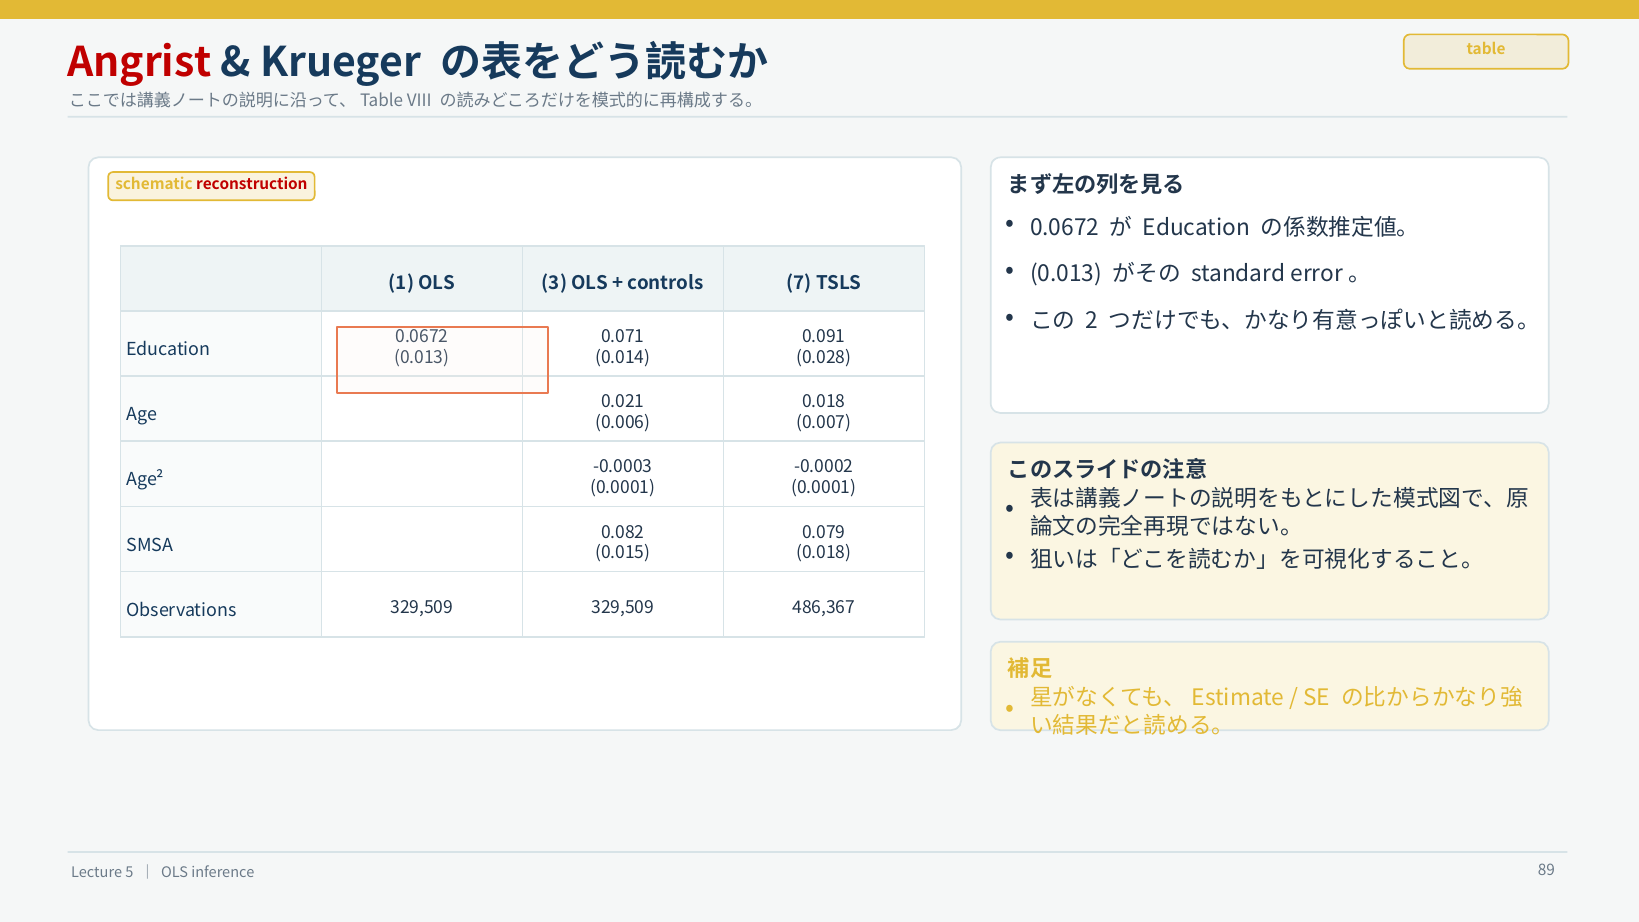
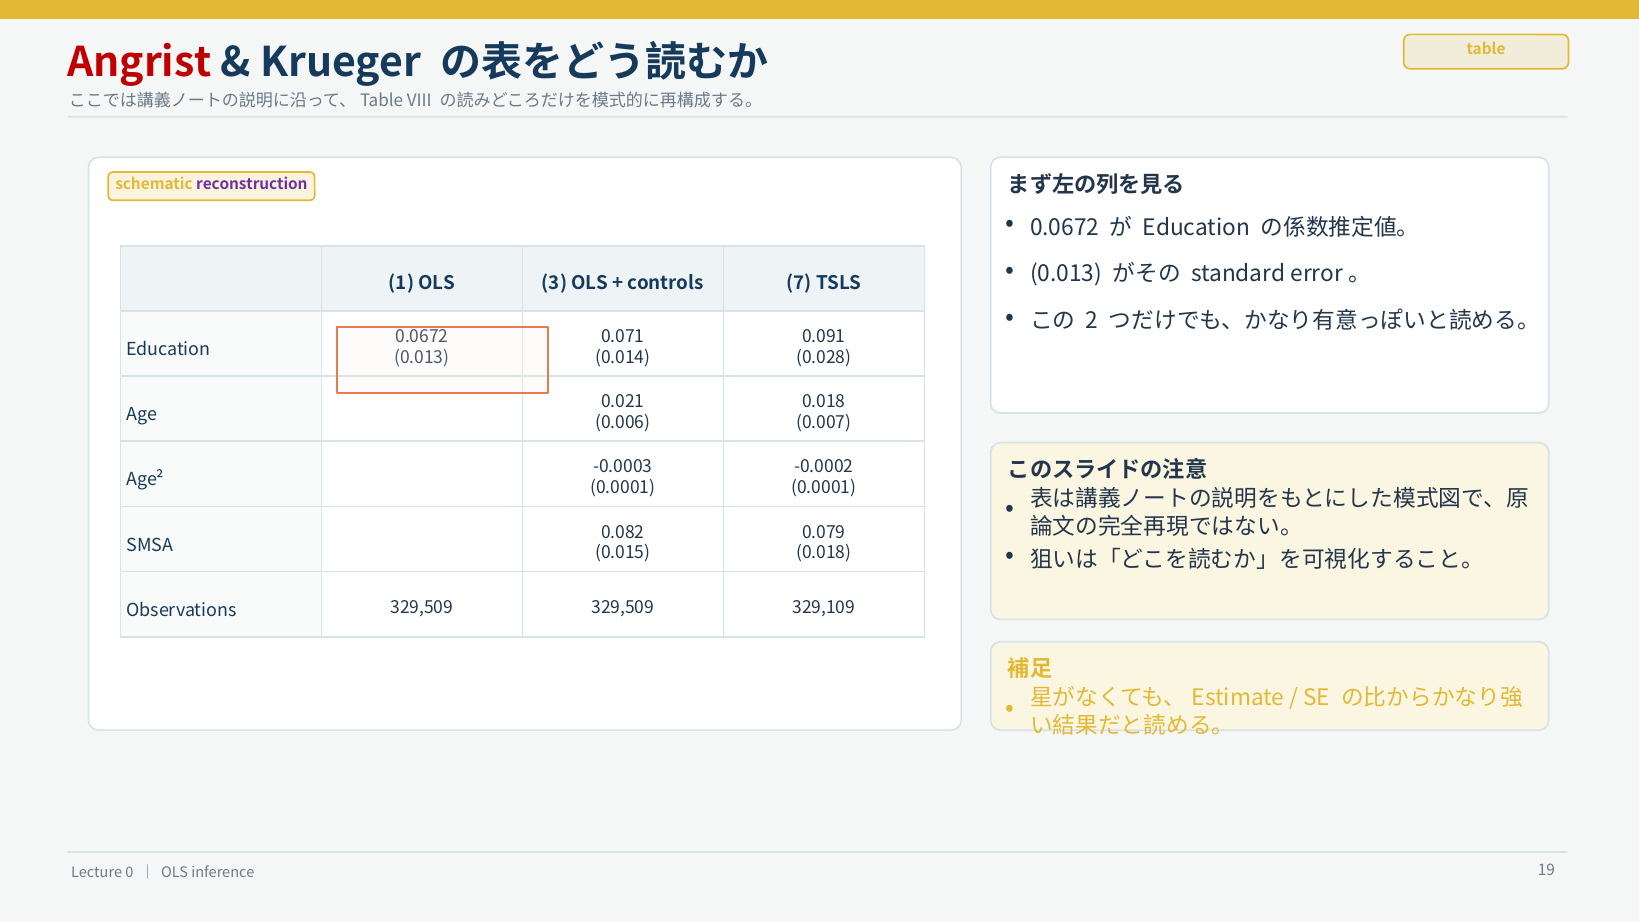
reconstruction colour: red -> purple (252, 184)
486,367: 486,367 -> 329,109 (824, 608)
5: 5 -> 0 (129, 873)
89: 89 -> 19 (1546, 870)
